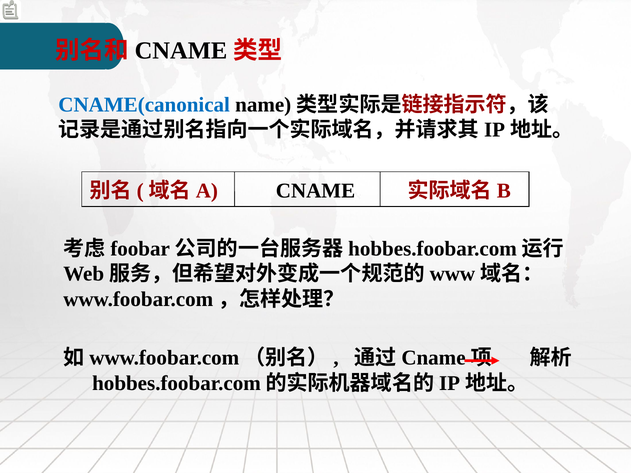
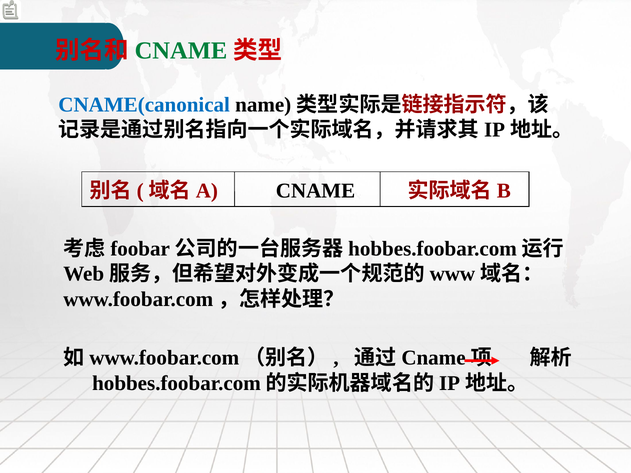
CNAME colour: black -> green (181, 51)
